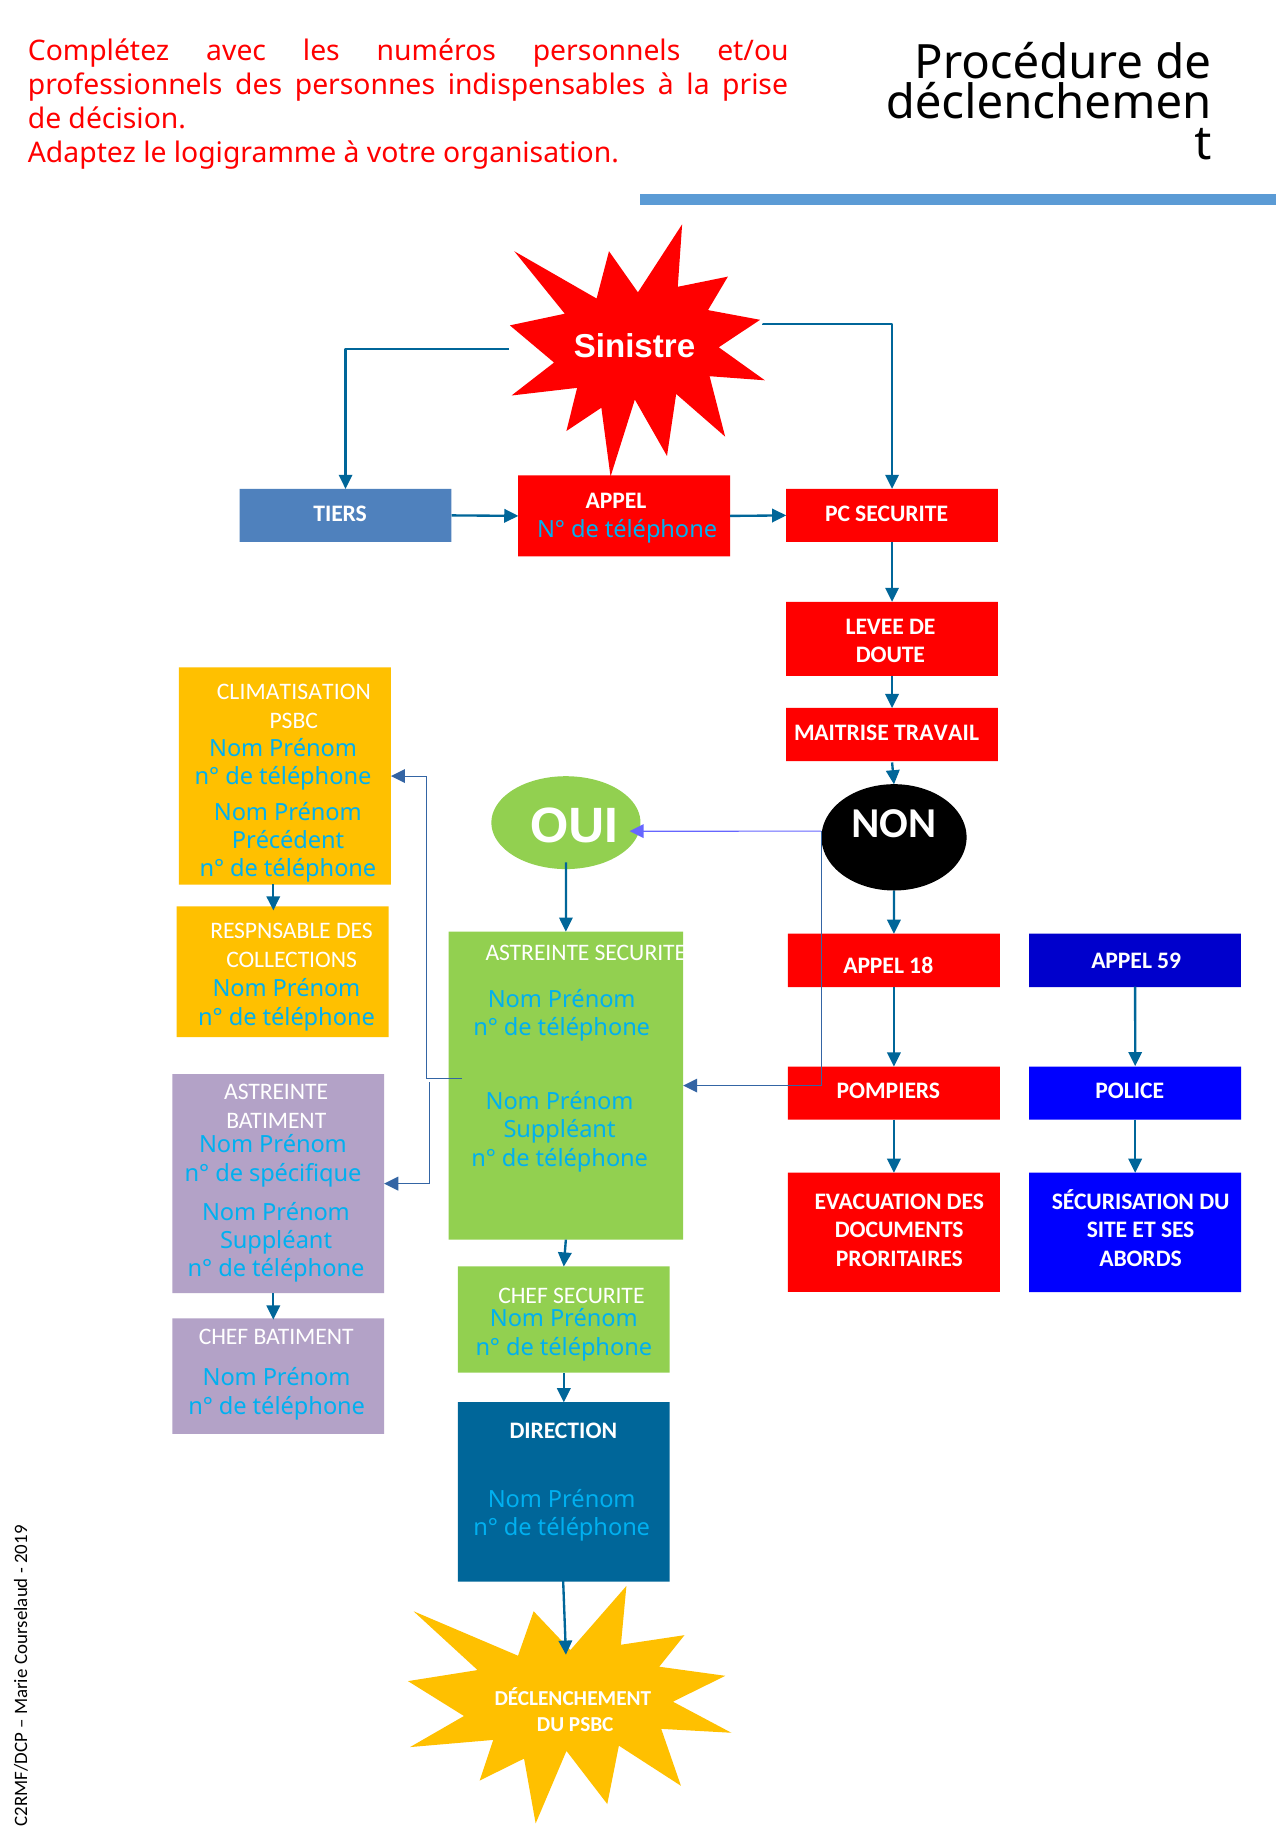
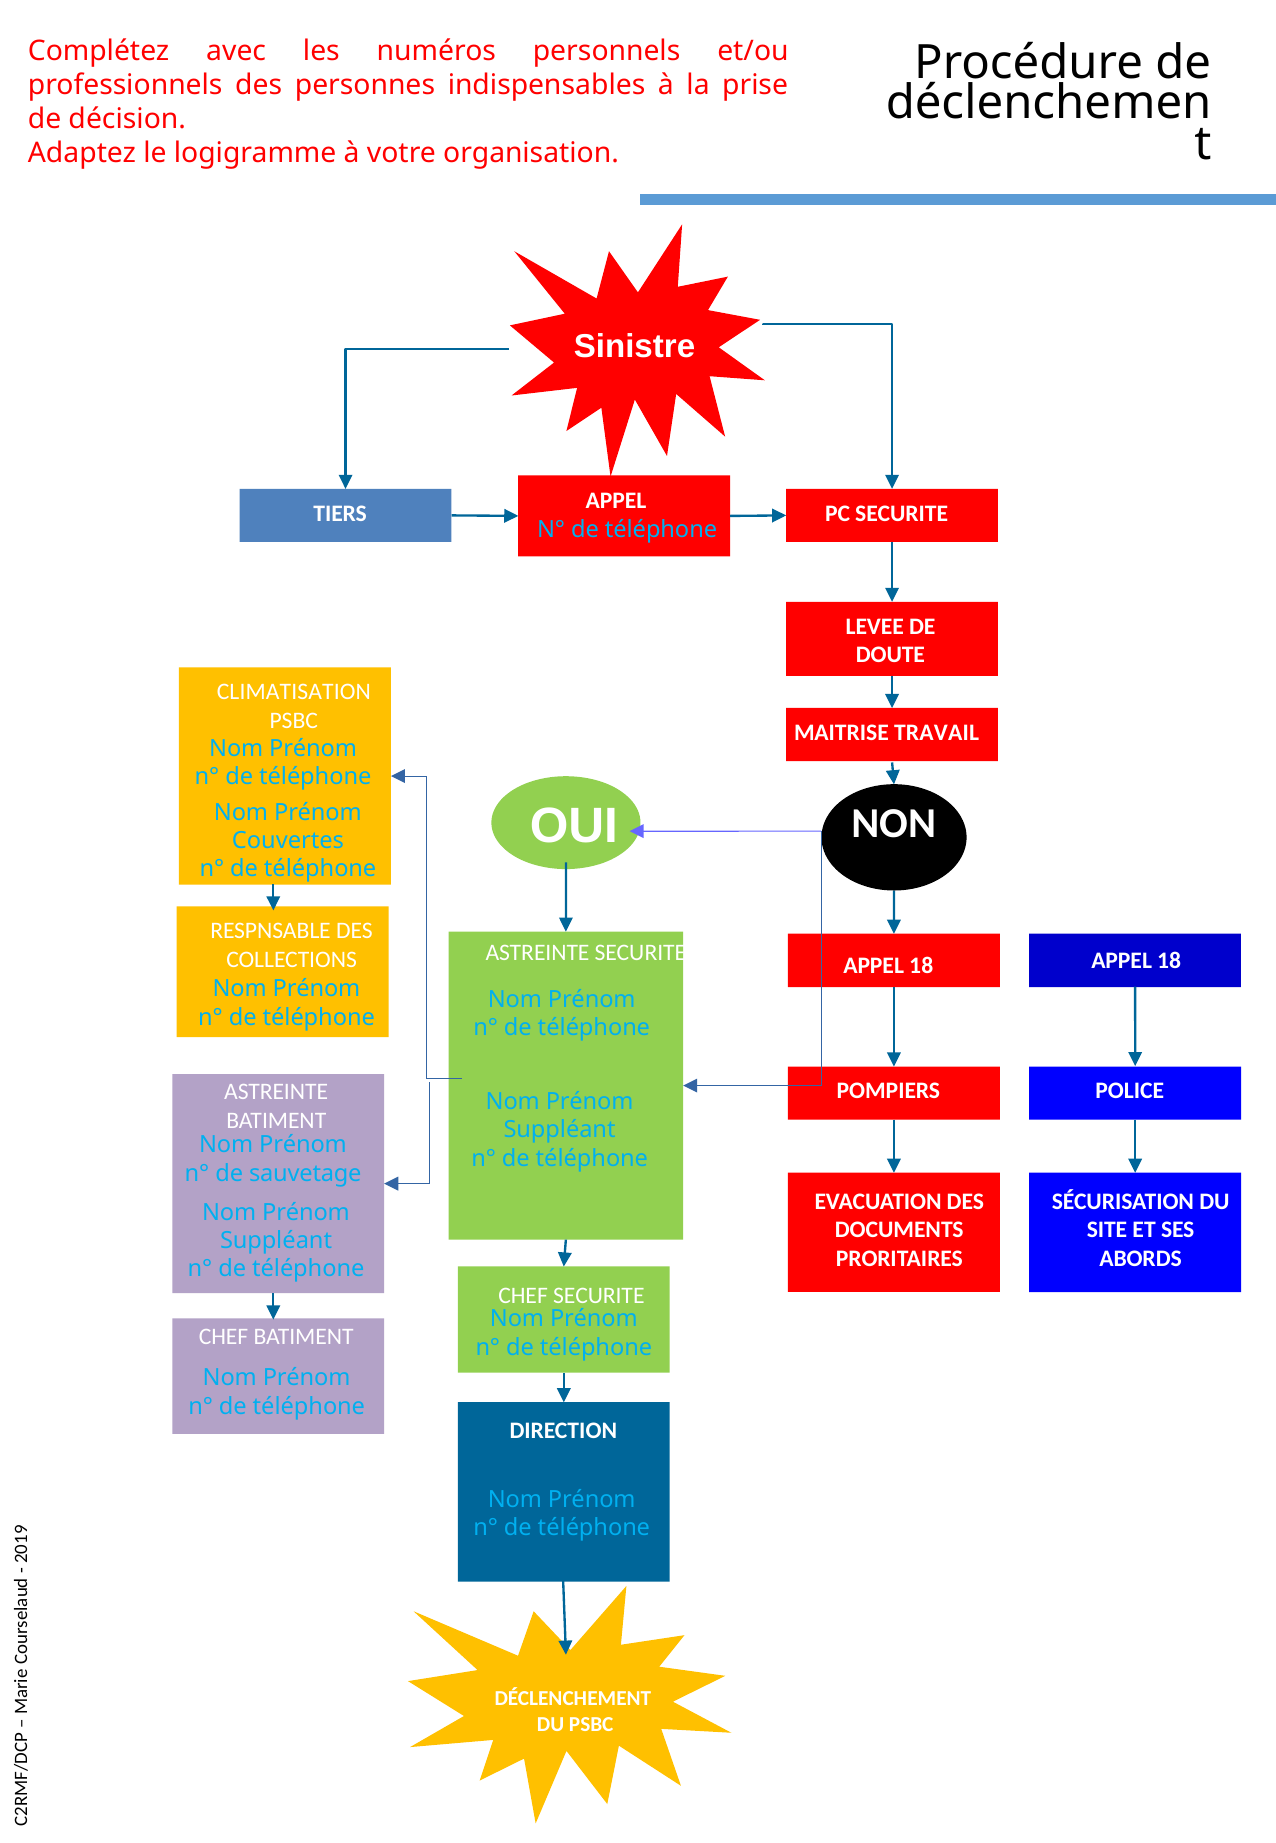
Précédent: Précédent -> Couvertes (288, 841)
59: 59 -> 18 (1169, 961)
spécifique: spécifique -> sauvetage (305, 1173)
